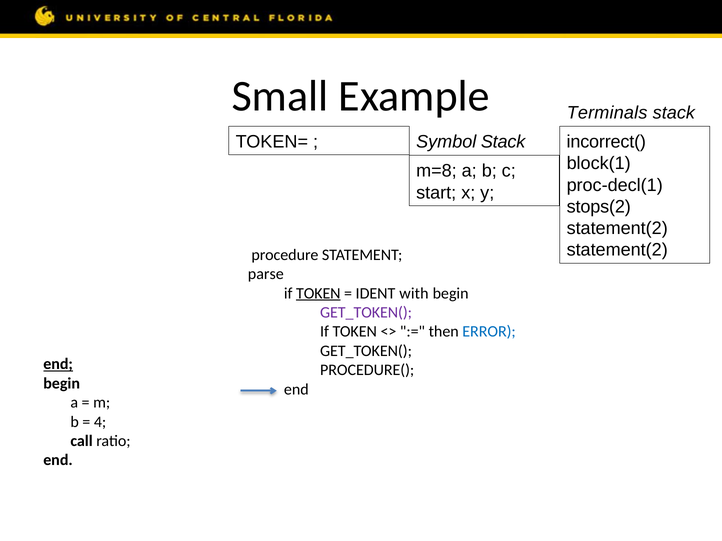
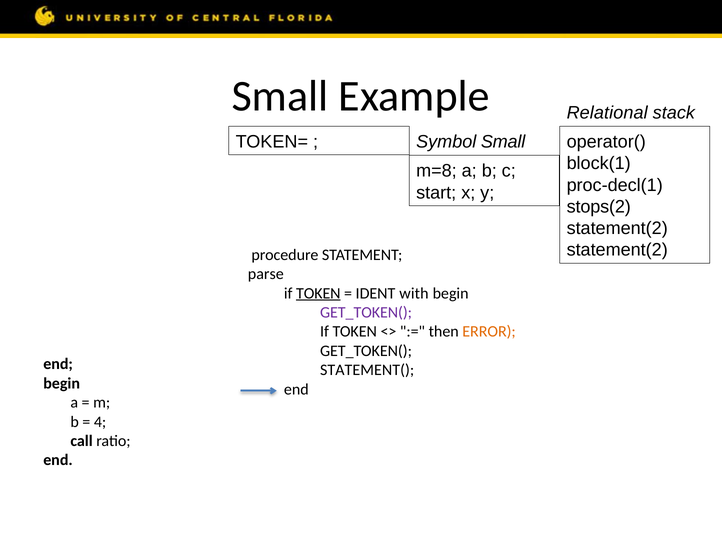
Terminals: Terminals -> Relational (607, 113)
Symbol Stack: Stack -> Small (503, 142)
incorrect(: incorrect( -> operator( (606, 142)
ERROR colour: blue -> orange (489, 332)
end underline: present -> none (58, 364)
PROCEDURE(: PROCEDURE( -> STATEMENT( (367, 370)
